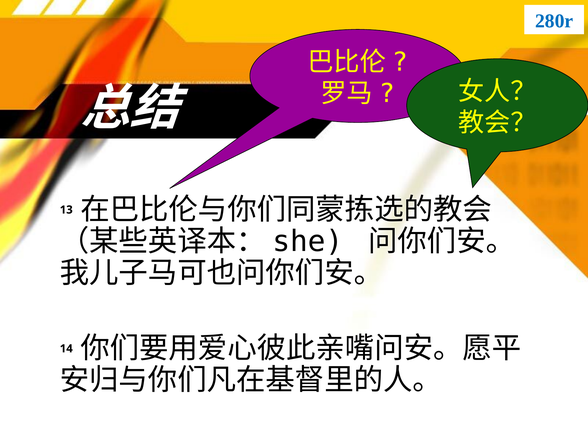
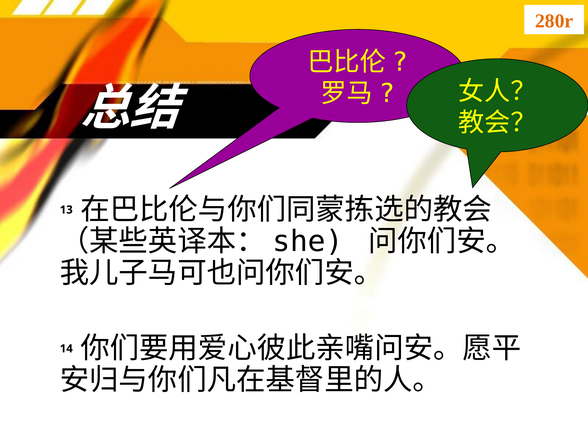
280r colour: blue -> orange (554, 21)
